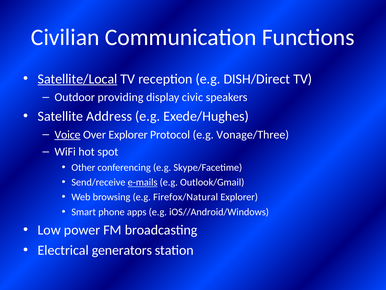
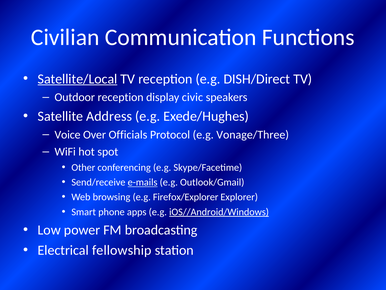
Outdoor providing: providing -> reception (121, 97)
Voice underline: present -> none (68, 134)
Over Explorer: Explorer -> Officials (128, 134)
Firefox/Natural: Firefox/Natural -> Firefox/Explorer (186, 197)
iOS//Android/Windows underline: none -> present (219, 212)
generators: generators -> fellowship (122, 250)
